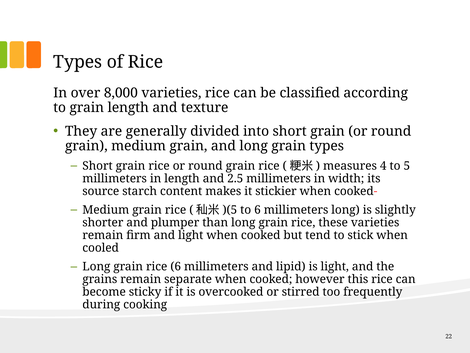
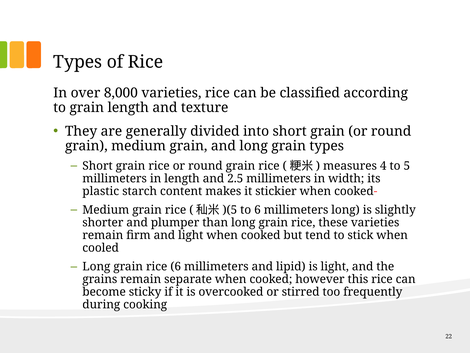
source: source -> plastic (101, 191)
